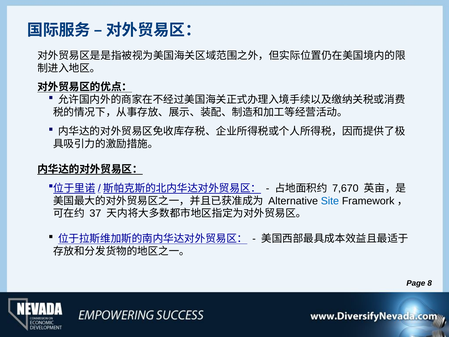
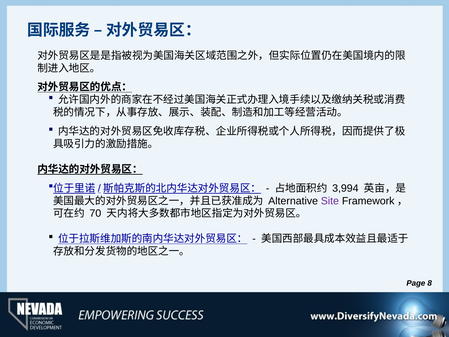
7,670: 7,670 -> 3,994 (345, 188)
Site colour: blue -> purple (330, 201)
37: 37 -> 70 (95, 213)
